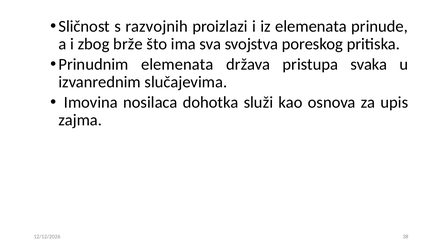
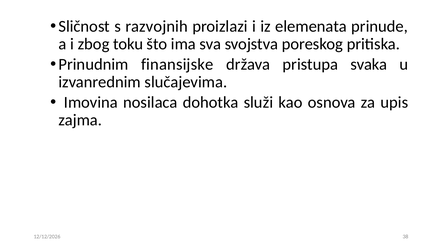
brže: brže -> toku (128, 44)
Prinudnim elemenata: elemenata -> finansijske (177, 64)
